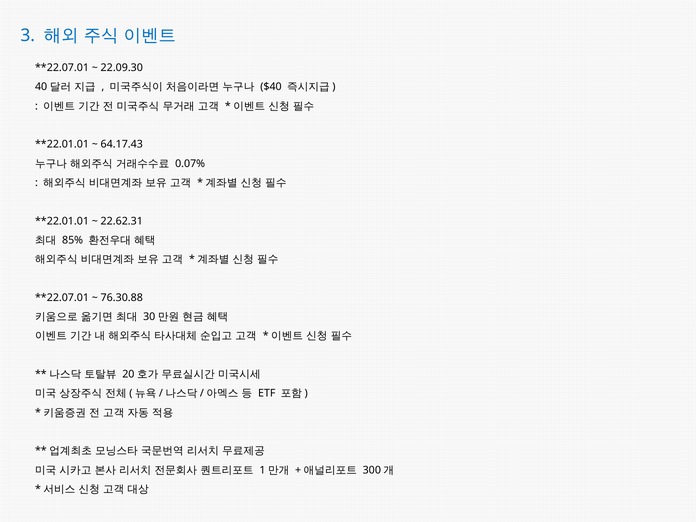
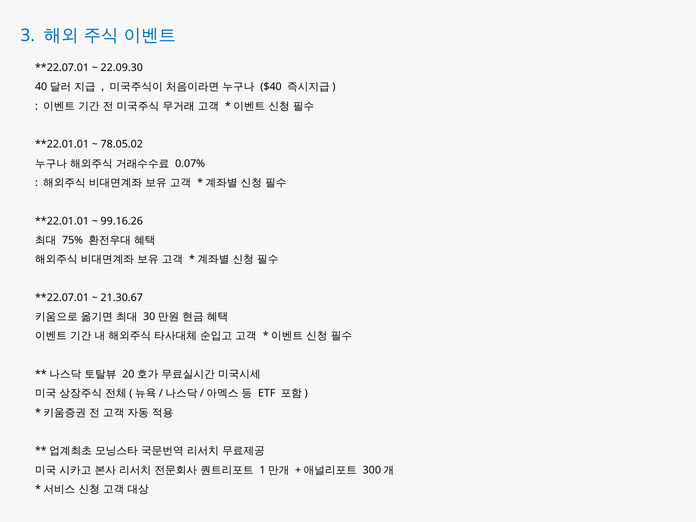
64.17.43: 64.17.43 -> 78.05.02 (122, 144)
22.62.31: 22.62.31 -> 99.16.26 (122, 221)
85%: 85% -> 75% (73, 240)
76.30.88: 76.30.88 -> 21.30.67 (122, 298)
